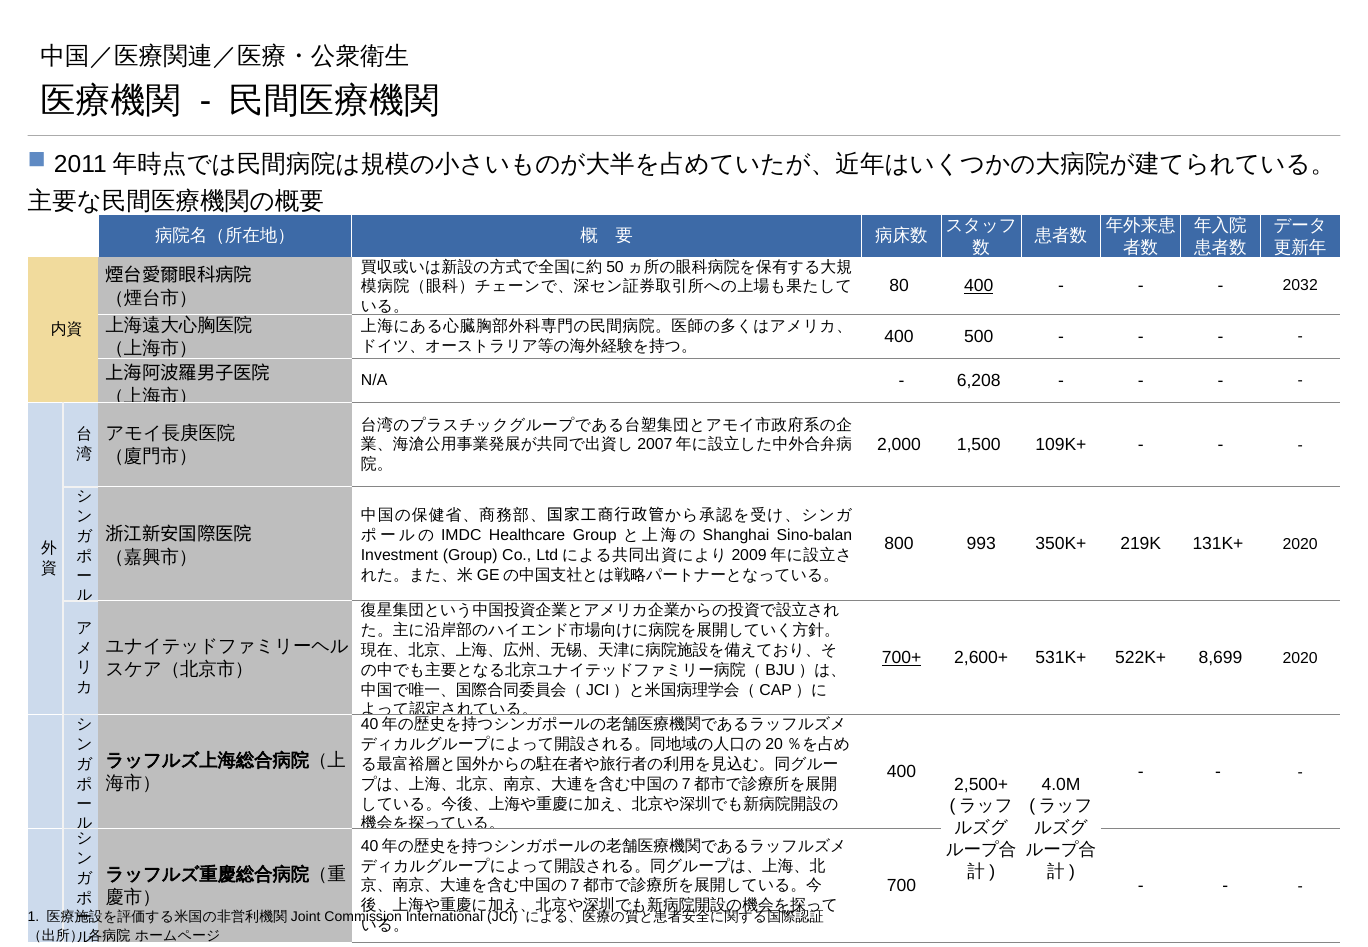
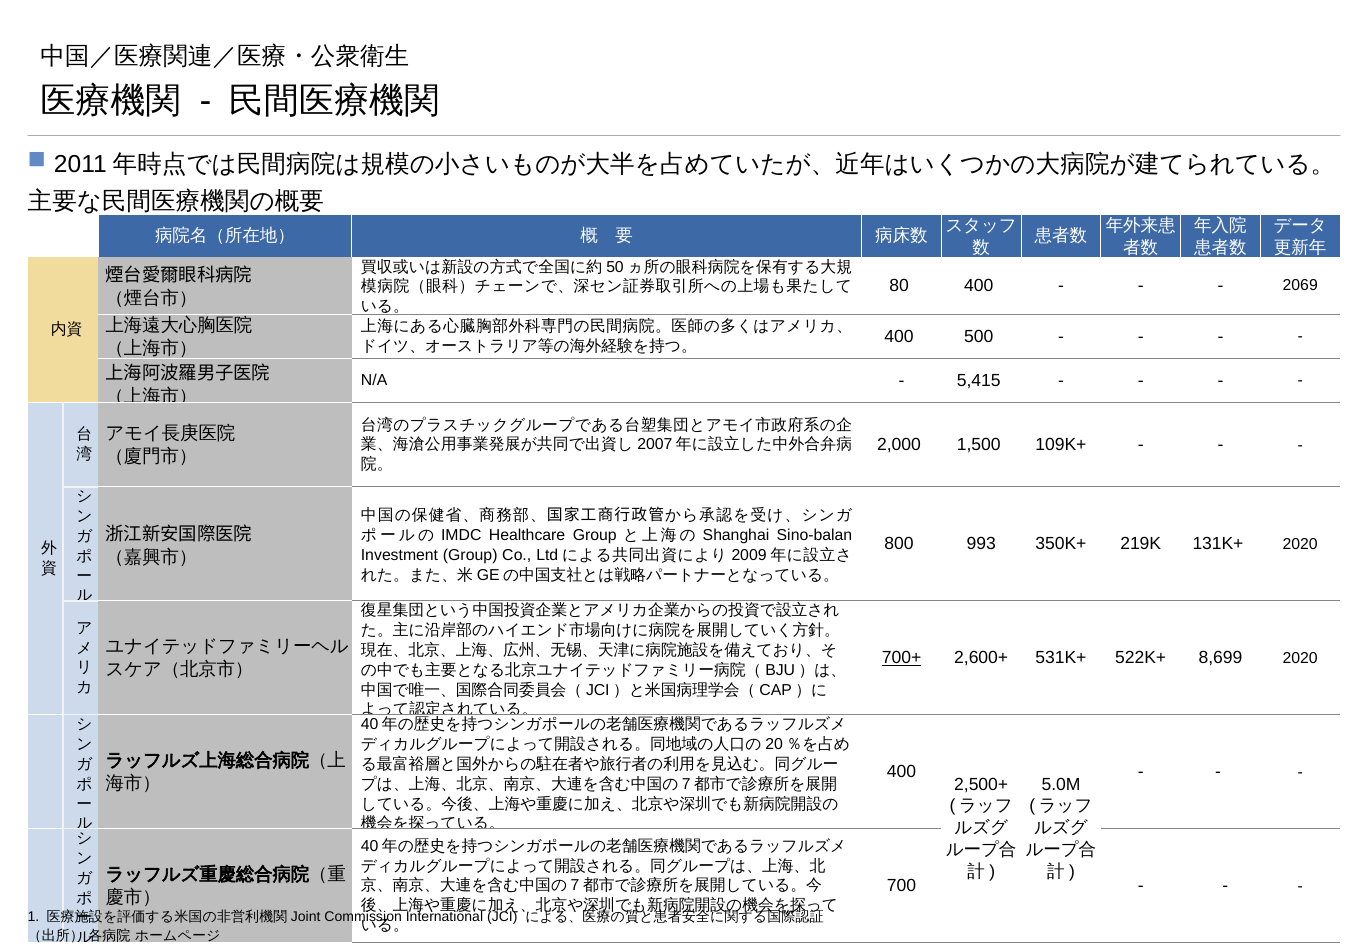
400 underline: present -> none (979, 286)
2032: 2032 -> 2069 (1300, 286)
6,208: 6,208 -> 5,415 (979, 380)
4.0M: 4.0M -> 5.0M (1061, 785)
